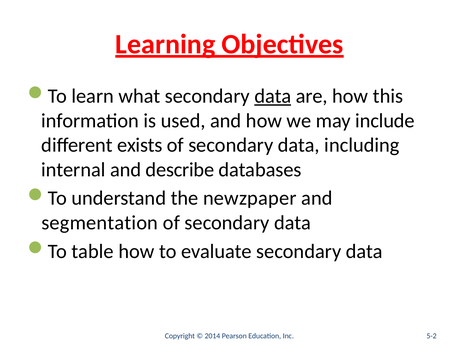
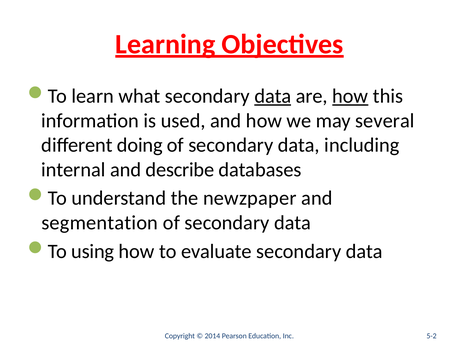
how underline: none -> present (350, 96)
include: include -> several (385, 121)
exists: exists -> doing (140, 145)
table: table -> using (93, 252)
